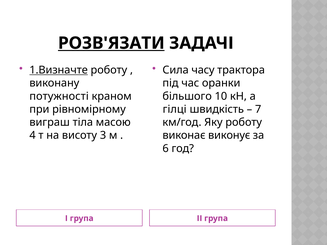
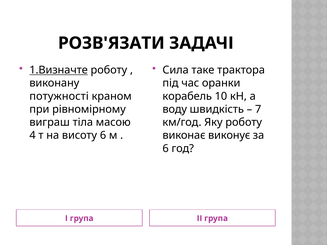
РОЗВ'ЯЗАТИ underline: present -> none (111, 43)
часу: часу -> таке (203, 70)
більшого: більшого -> корабель (187, 96)
гілці: гілці -> воду (175, 109)
висоту 3: 3 -> 6 (103, 136)
